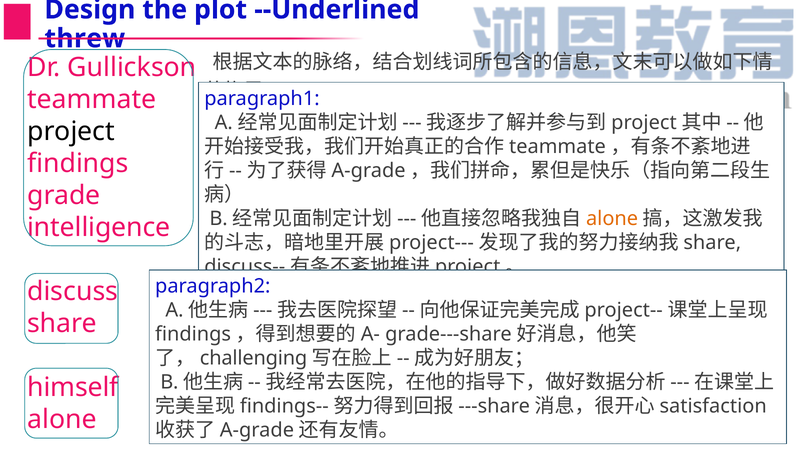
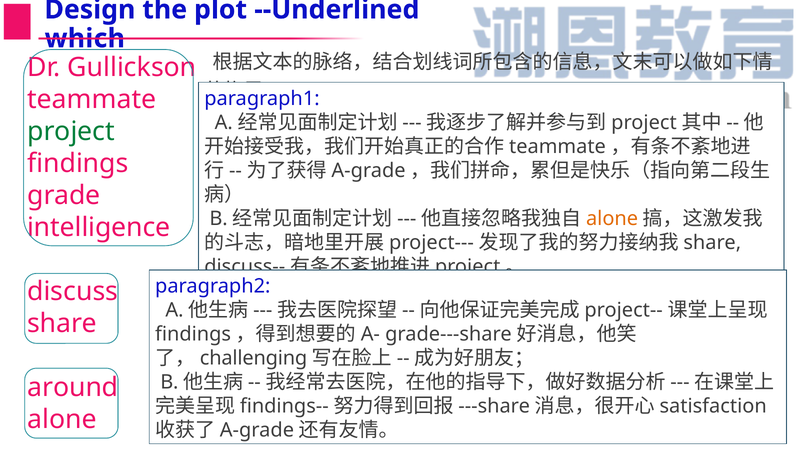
threw: threw -> which (85, 38)
project colour: black -> green (71, 131)
himself: himself -> around (73, 387)
